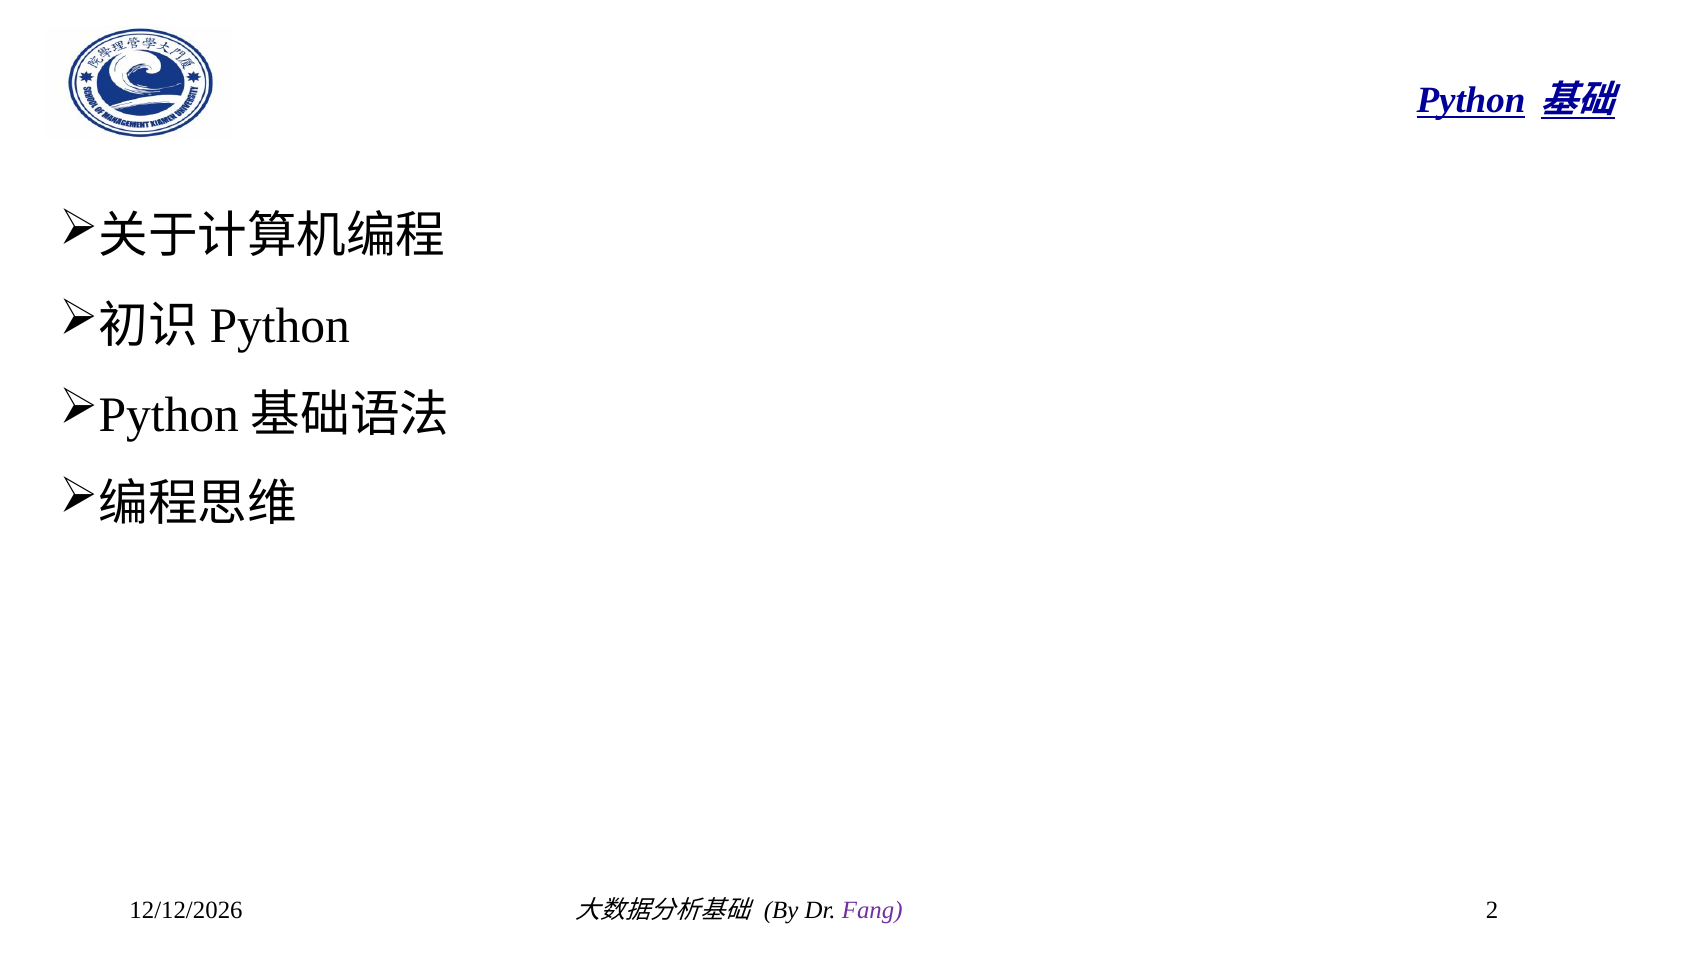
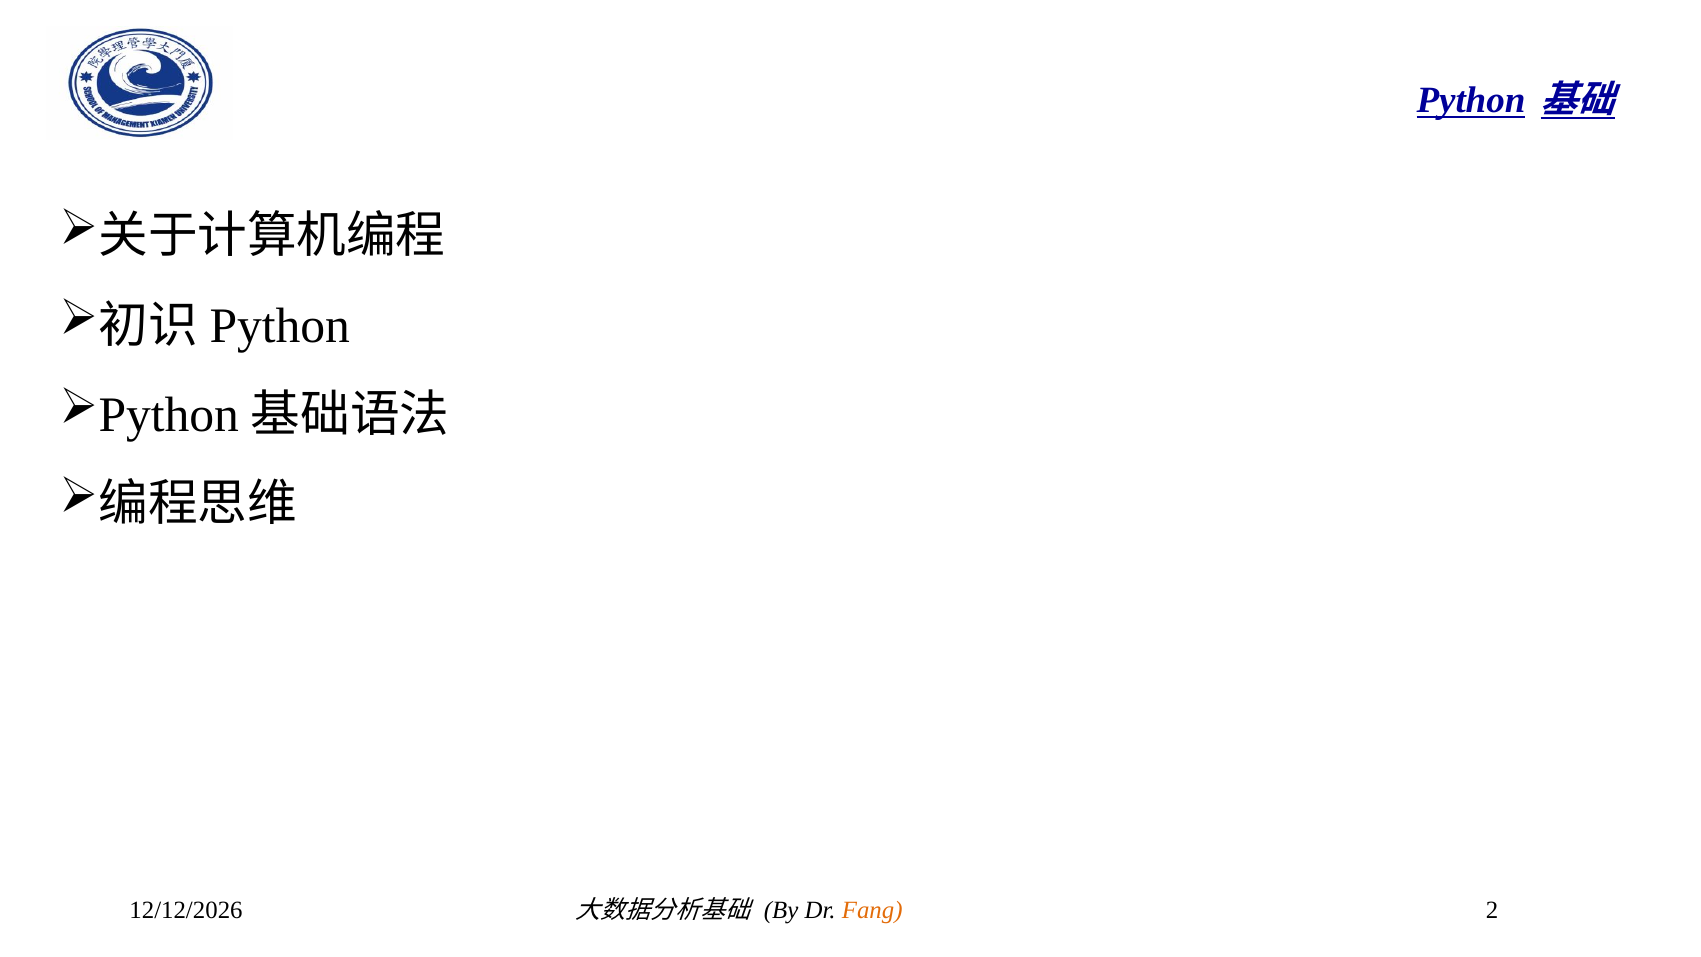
Fang colour: purple -> orange (872, 910)
